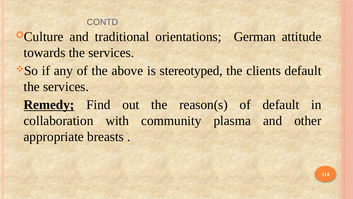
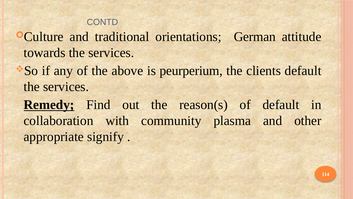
stereotyped: stereotyped -> peurperium (191, 71)
breasts: breasts -> signify (106, 136)
